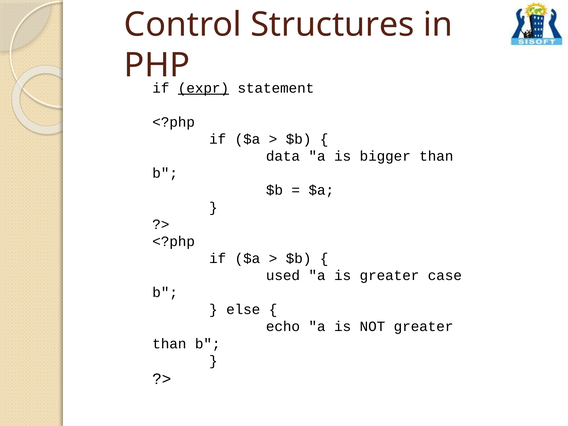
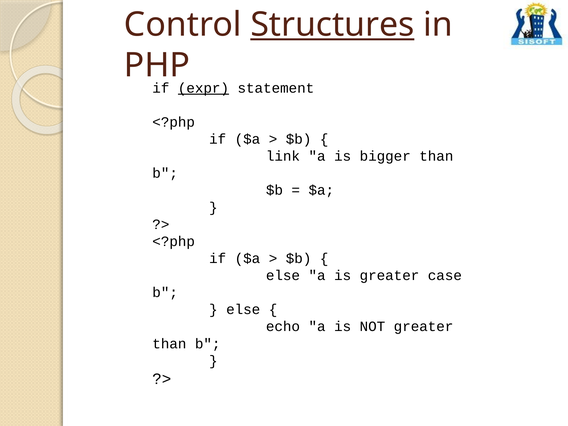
Structures underline: none -> present (332, 25)
data: data -> link (283, 156)
used: used -> else (283, 275)
